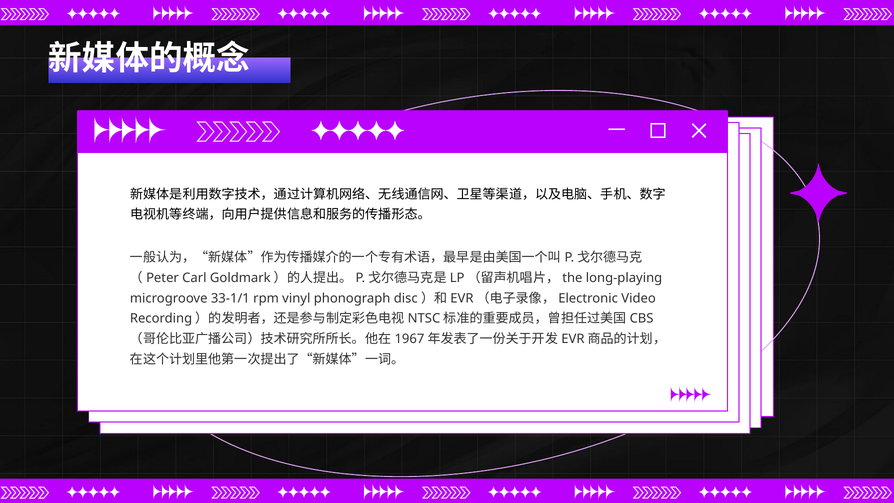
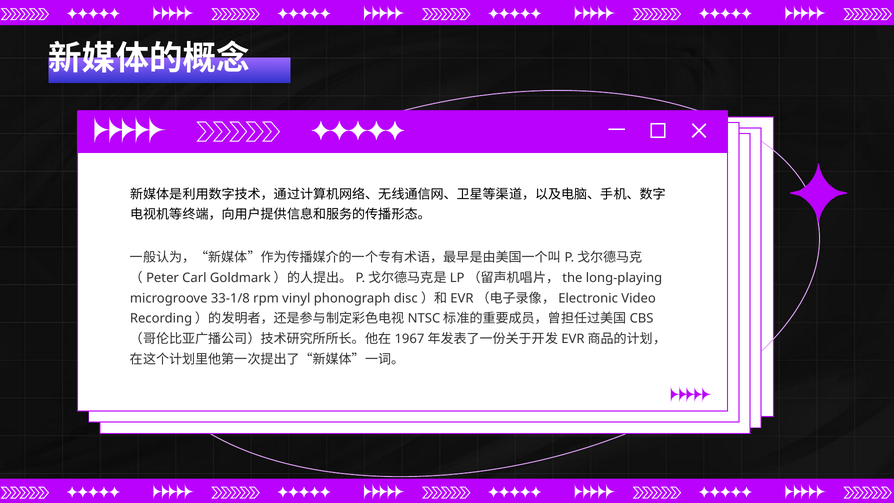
33-1/1: 33-1/1 -> 33-1/8 (230, 298)
